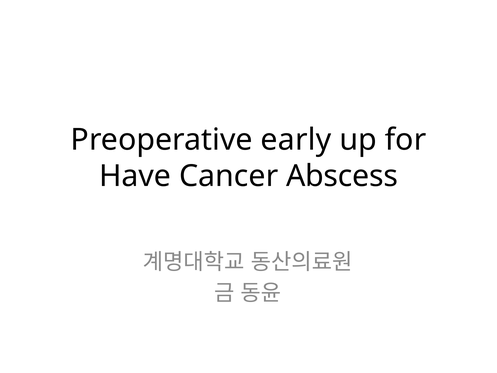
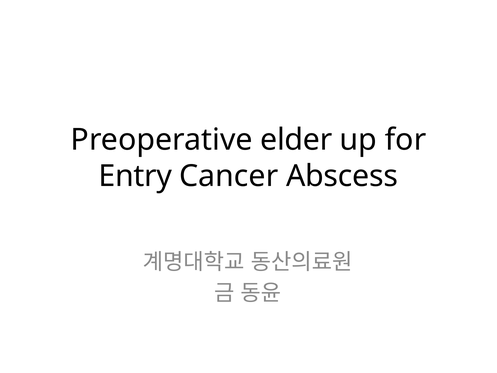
early: early -> elder (296, 140)
Have: Have -> Entry (135, 176)
